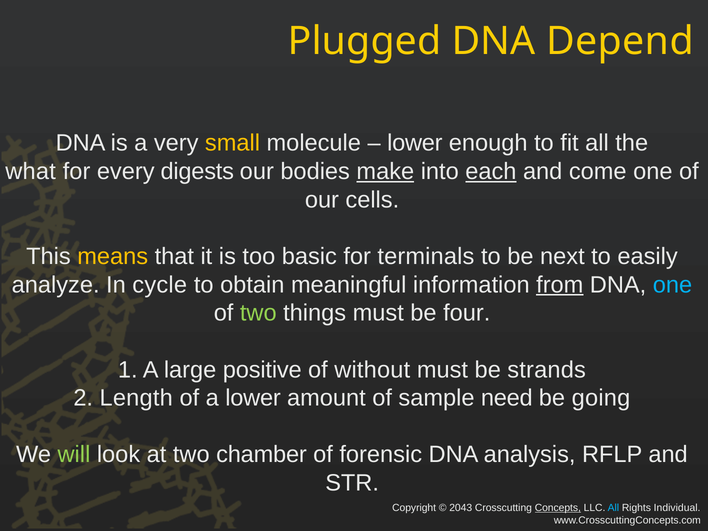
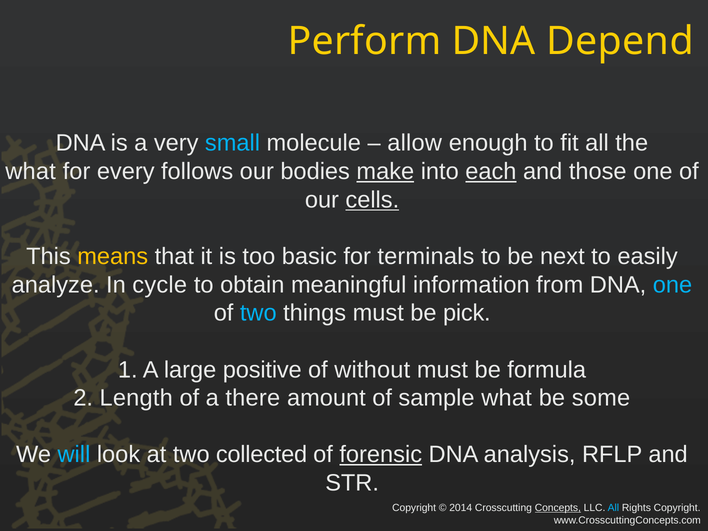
Plugged: Plugged -> Perform (364, 41)
small colour: yellow -> light blue (232, 143)
lower: lower -> allow (415, 143)
digests: digests -> follows (197, 171)
come: come -> those (598, 171)
cells underline: none -> present (372, 200)
from underline: present -> none (560, 285)
two colour: light green -> light blue (258, 313)
four: four -> pick (467, 313)
strands: strands -> formula (547, 370)
a lower: lower -> there (253, 398)
sample need: need -> what (507, 398)
going: going -> some (601, 398)
will colour: light green -> light blue (74, 455)
chamber: chamber -> collected (262, 455)
forensic underline: none -> present (381, 455)
2043: 2043 -> 2014 (461, 508)
Rights Individual: Individual -> Copyright (677, 508)
